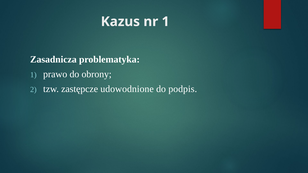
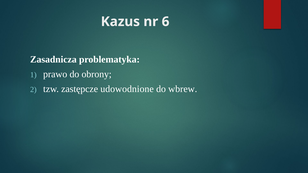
nr 1: 1 -> 6 (166, 22)
podpis: podpis -> wbrew (183, 89)
